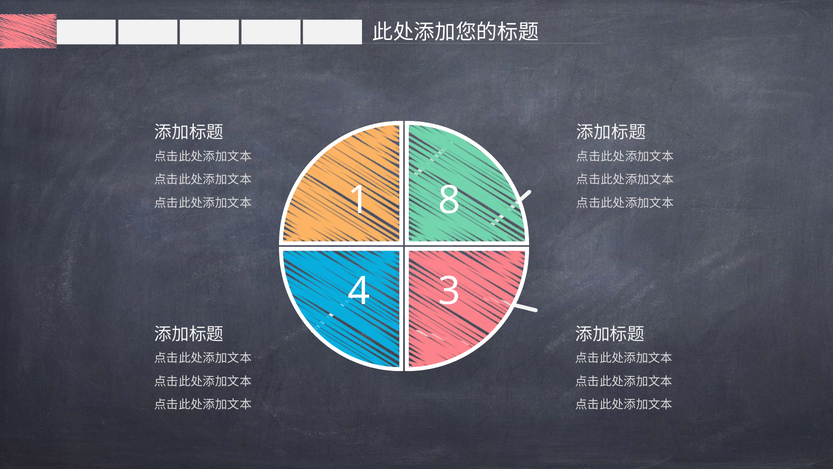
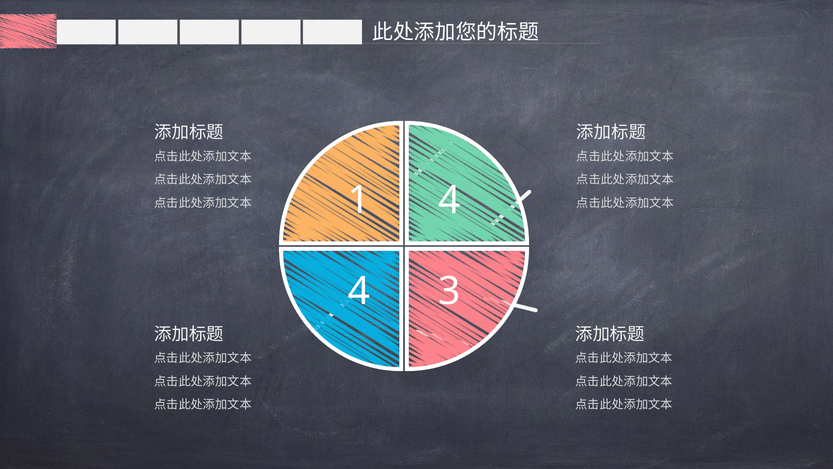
1 8: 8 -> 4 (449, 200)
